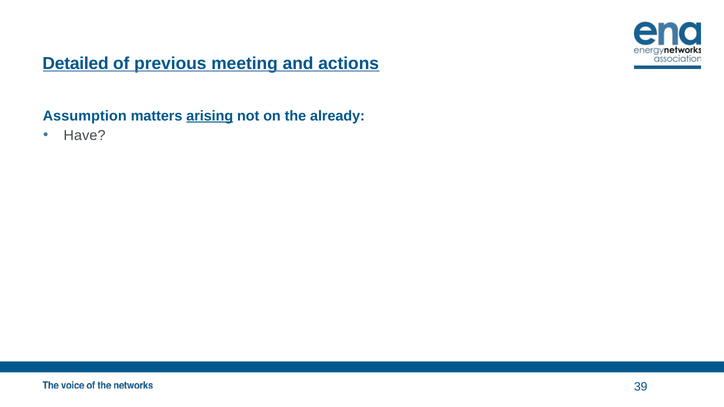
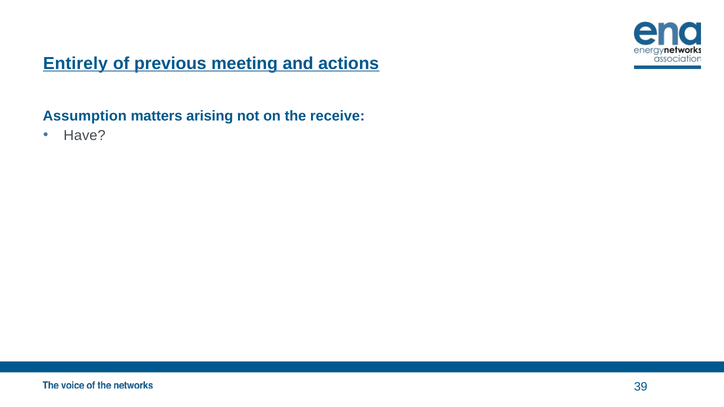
Detailed: Detailed -> Entirely (75, 63)
arising underline: present -> none (210, 116)
already: already -> receive (337, 116)
